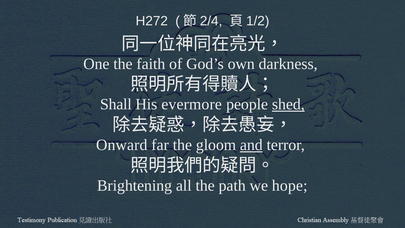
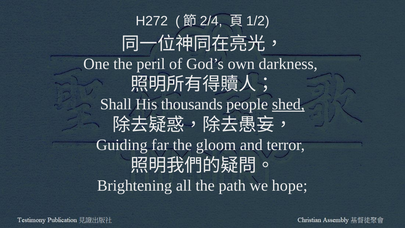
faith: faith -> peril (151, 64)
evermore: evermore -> thousands (192, 104)
Onward: Onward -> Guiding (122, 145)
and underline: present -> none (251, 145)
